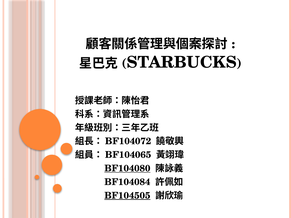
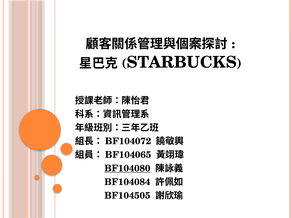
BF104505 underline: present -> none (127, 196)
